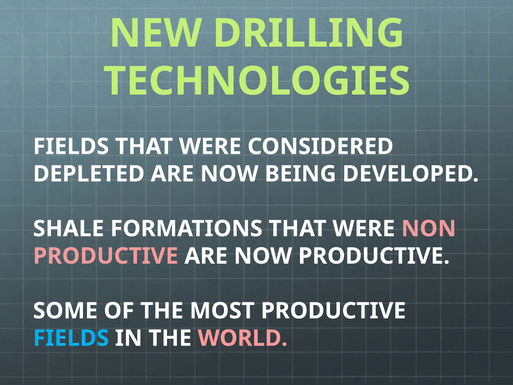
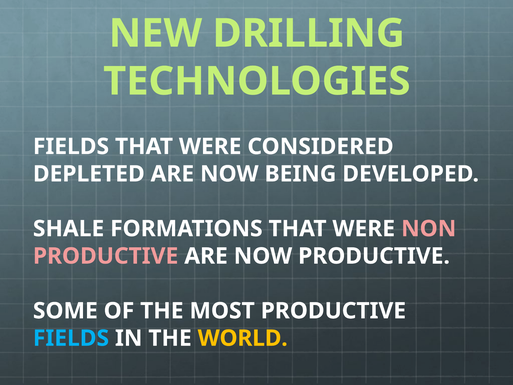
WORLD colour: pink -> yellow (243, 338)
